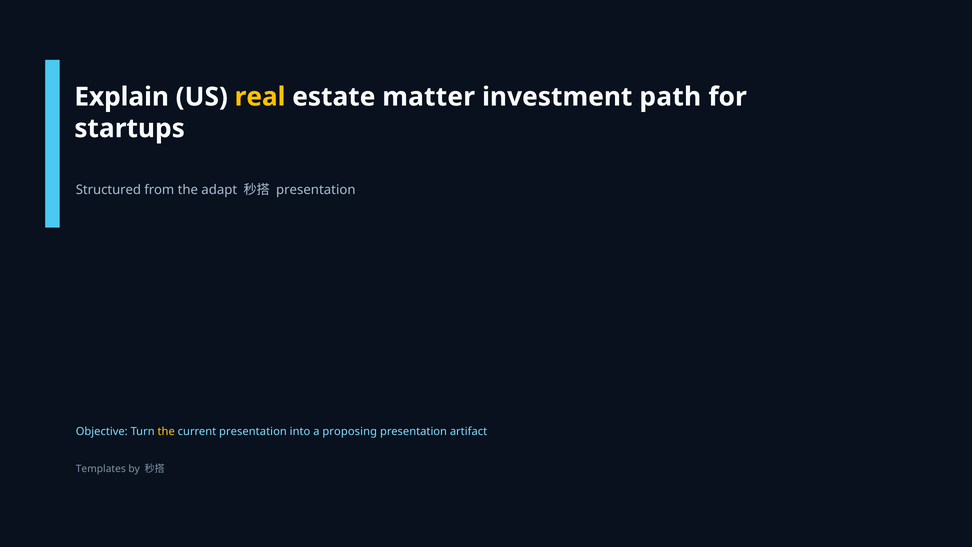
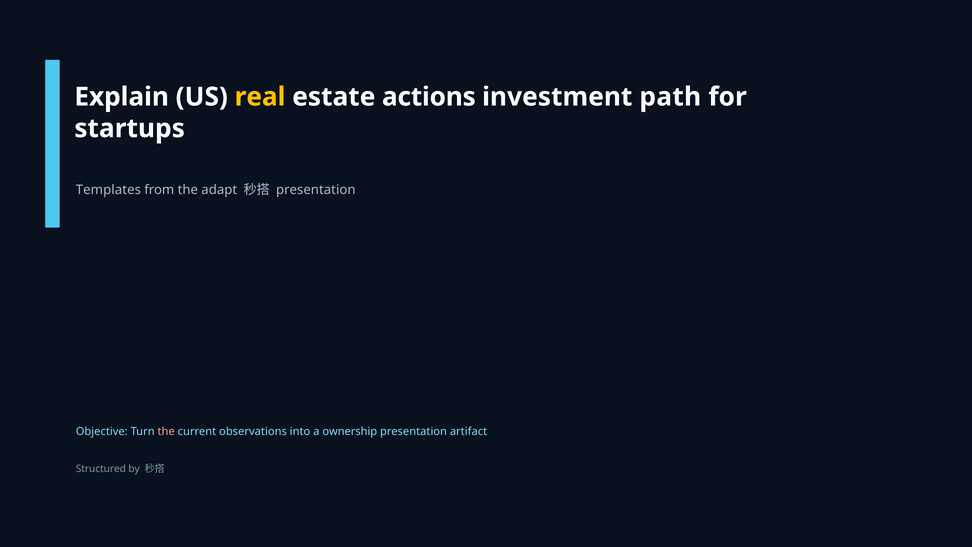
matter: matter -> actions (429, 97)
Structured: Structured -> Templates (108, 190)
the colour: yellow -> pink (166, 432)
current presentation: presentation -> observations (253, 432)
proposing: proposing -> ownership (350, 432)
Templates: Templates -> Structured (101, 469)
